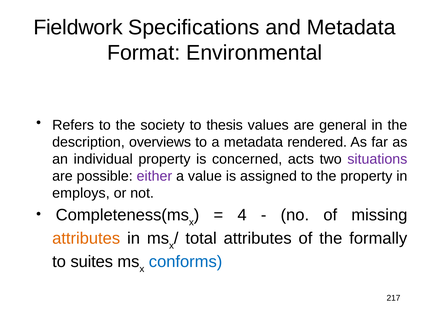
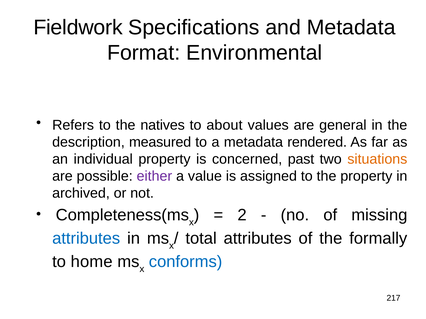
society: society -> natives (163, 125)
thesis: thesis -> about (225, 125)
overviews: overviews -> measured (160, 142)
acts: acts -> past (301, 159)
situations colour: purple -> orange (377, 159)
employs: employs -> archived (81, 193)
4: 4 -> 2 (242, 215)
attributes colour: orange -> blue (86, 239)
suites: suites -> home (92, 262)
